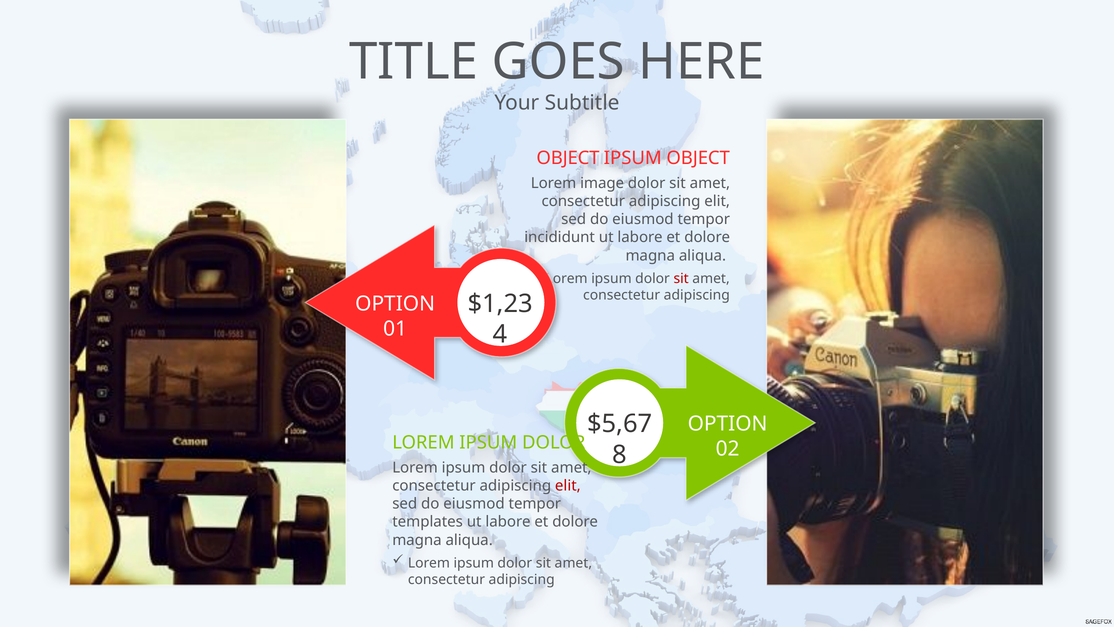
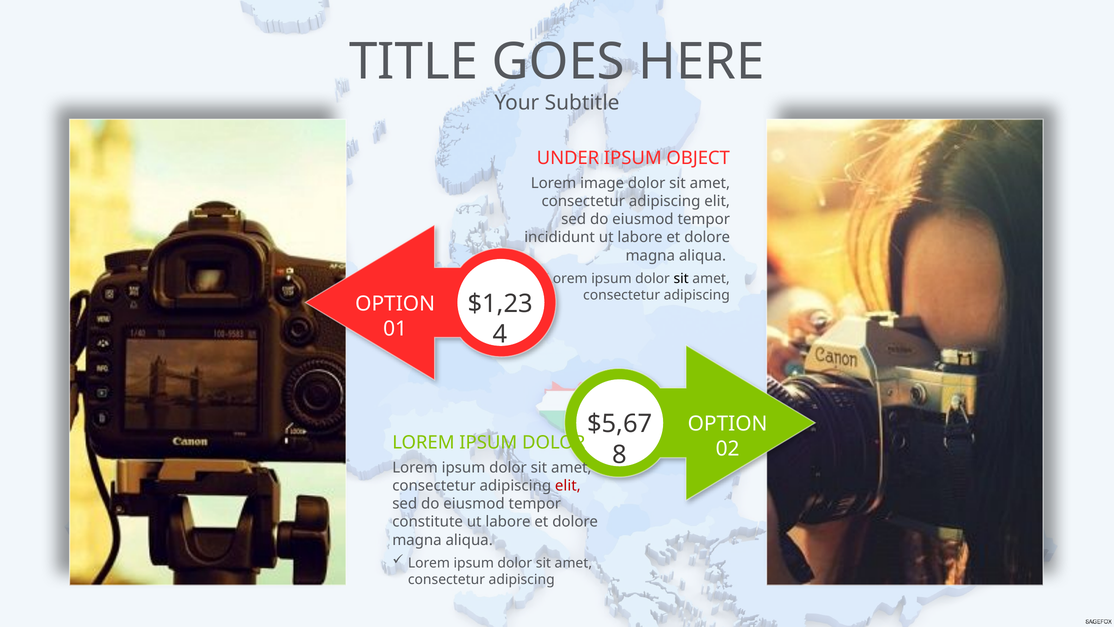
OBJECT: OBJECT -> UNDER (568, 158)
sit colour: red -> black (681, 278)
templates: templates -> constitute (428, 522)
